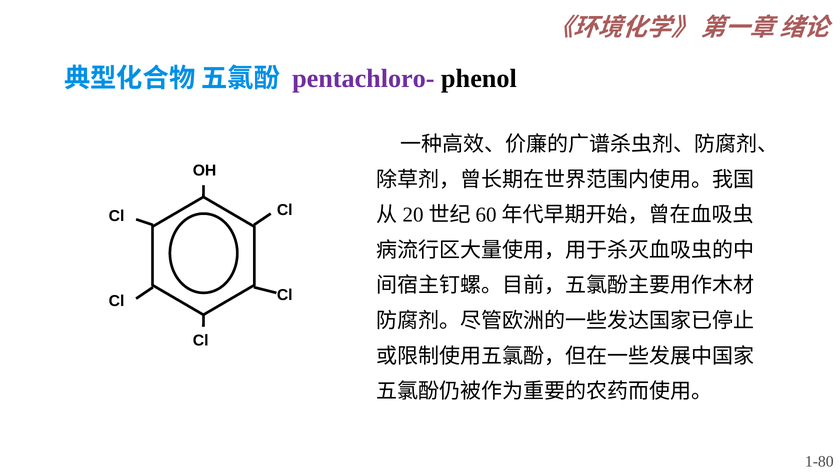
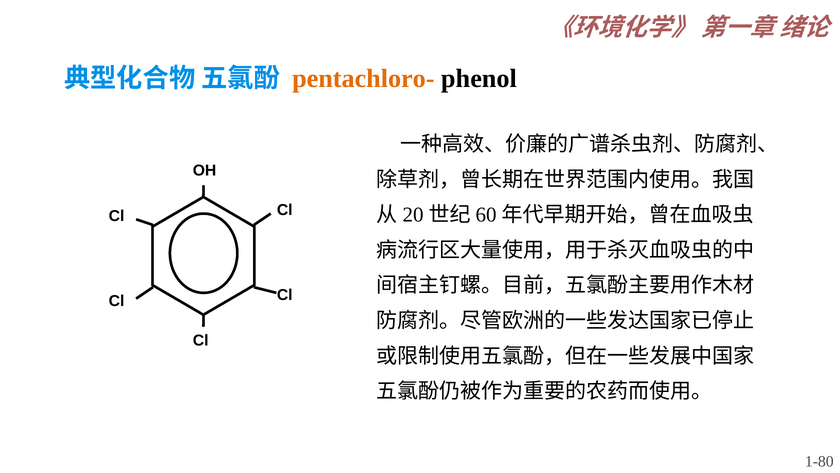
pentachloro- colour: purple -> orange (363, 78)
